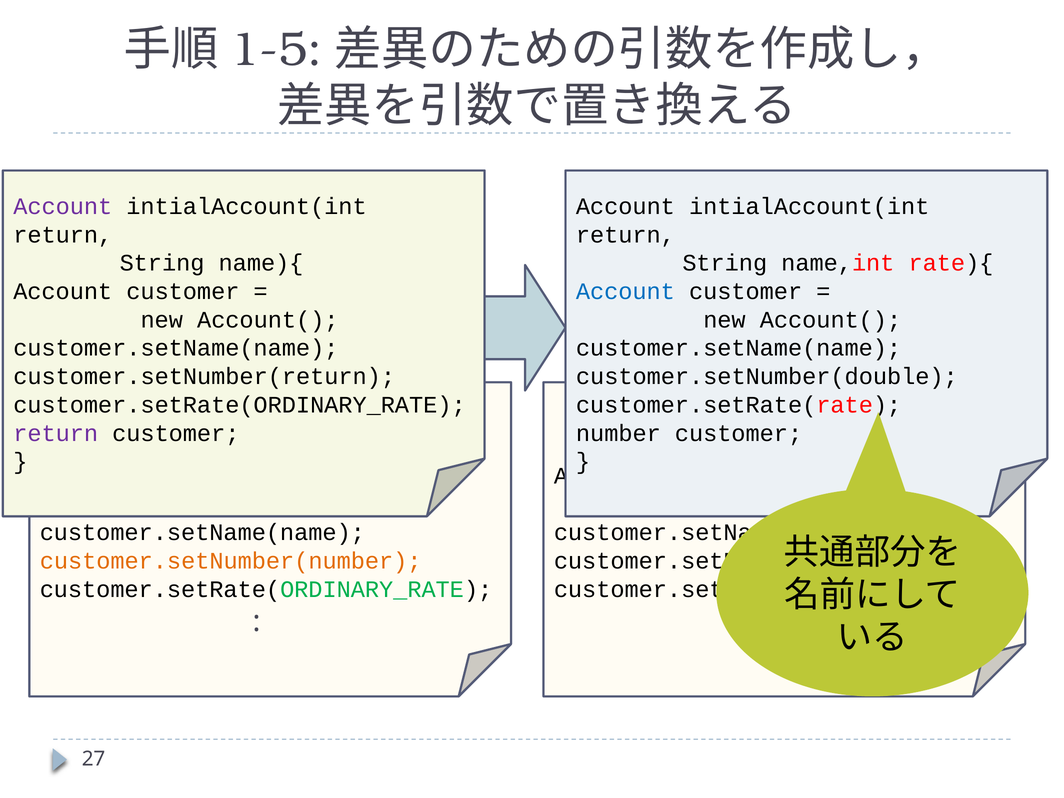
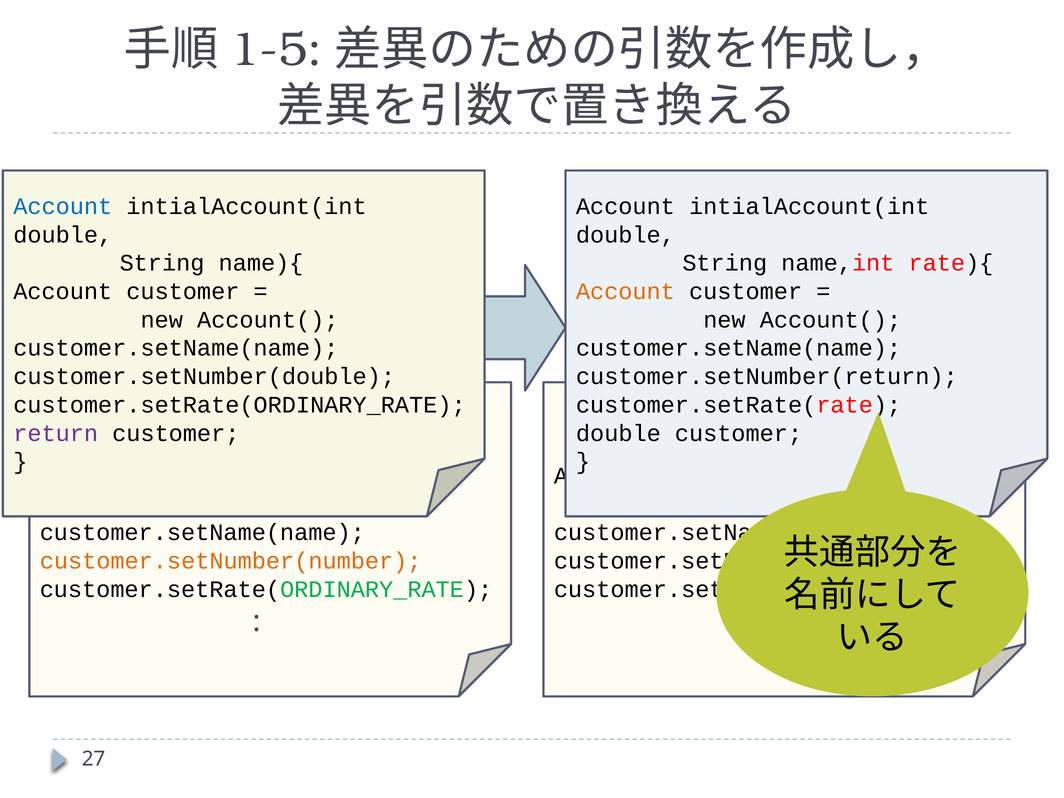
Account colour: purple -> blue (63, 206)
return: return -> double (63, 235)
return: return -> double (625, 235)
Account colour: blue -> orange (625, 291)
customer.setNumber(return: customer.setNumber(return -> customer.setNumber(double (204, 376)
customer.setNumber(double: customer.setNumber(double -> customer.setNumber(return (767, 376)
number: number -> double (618, 433)
